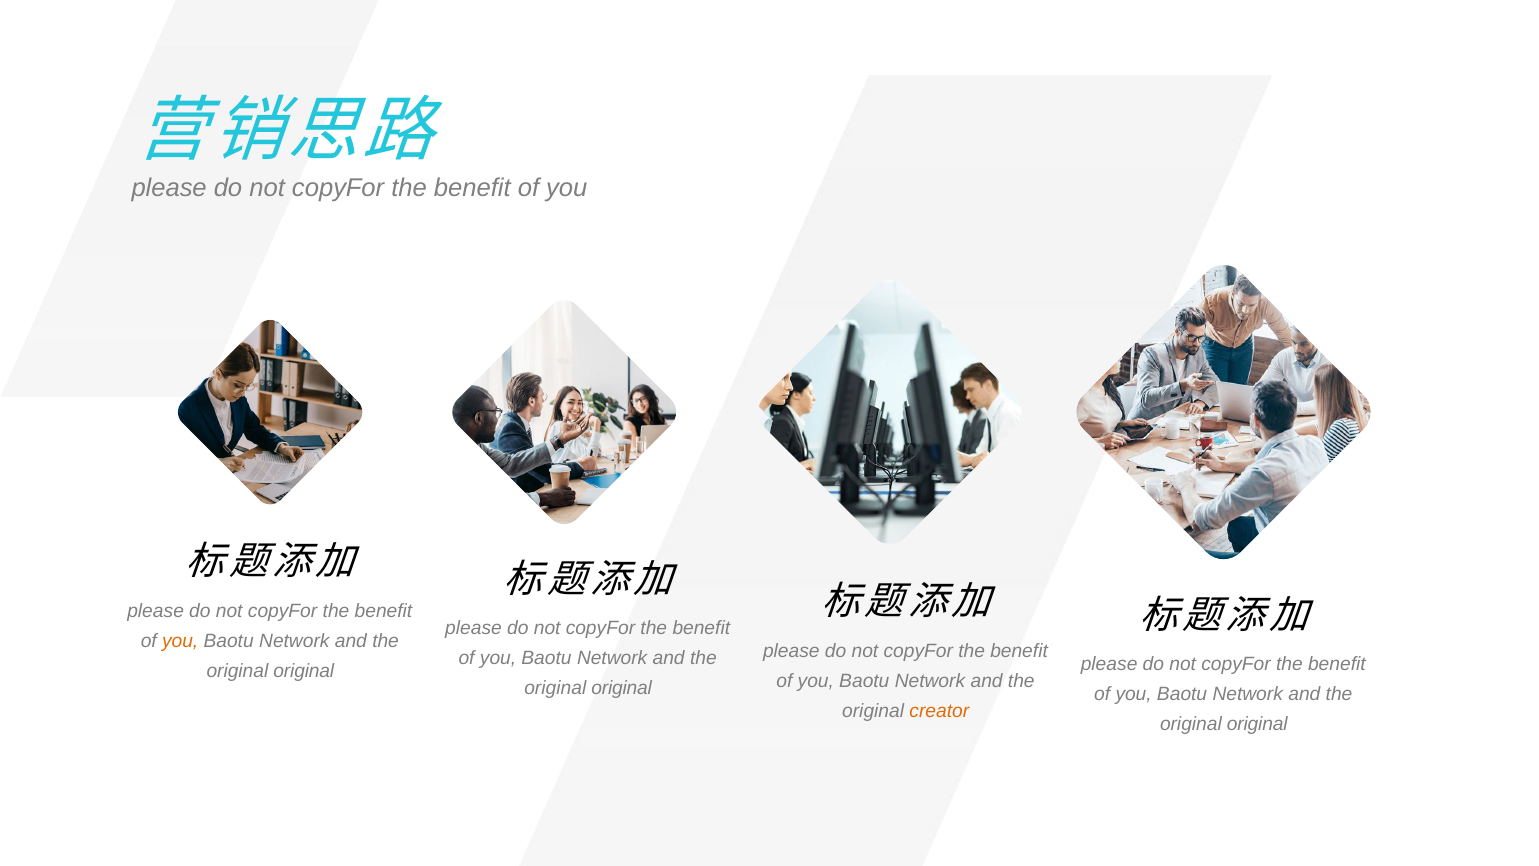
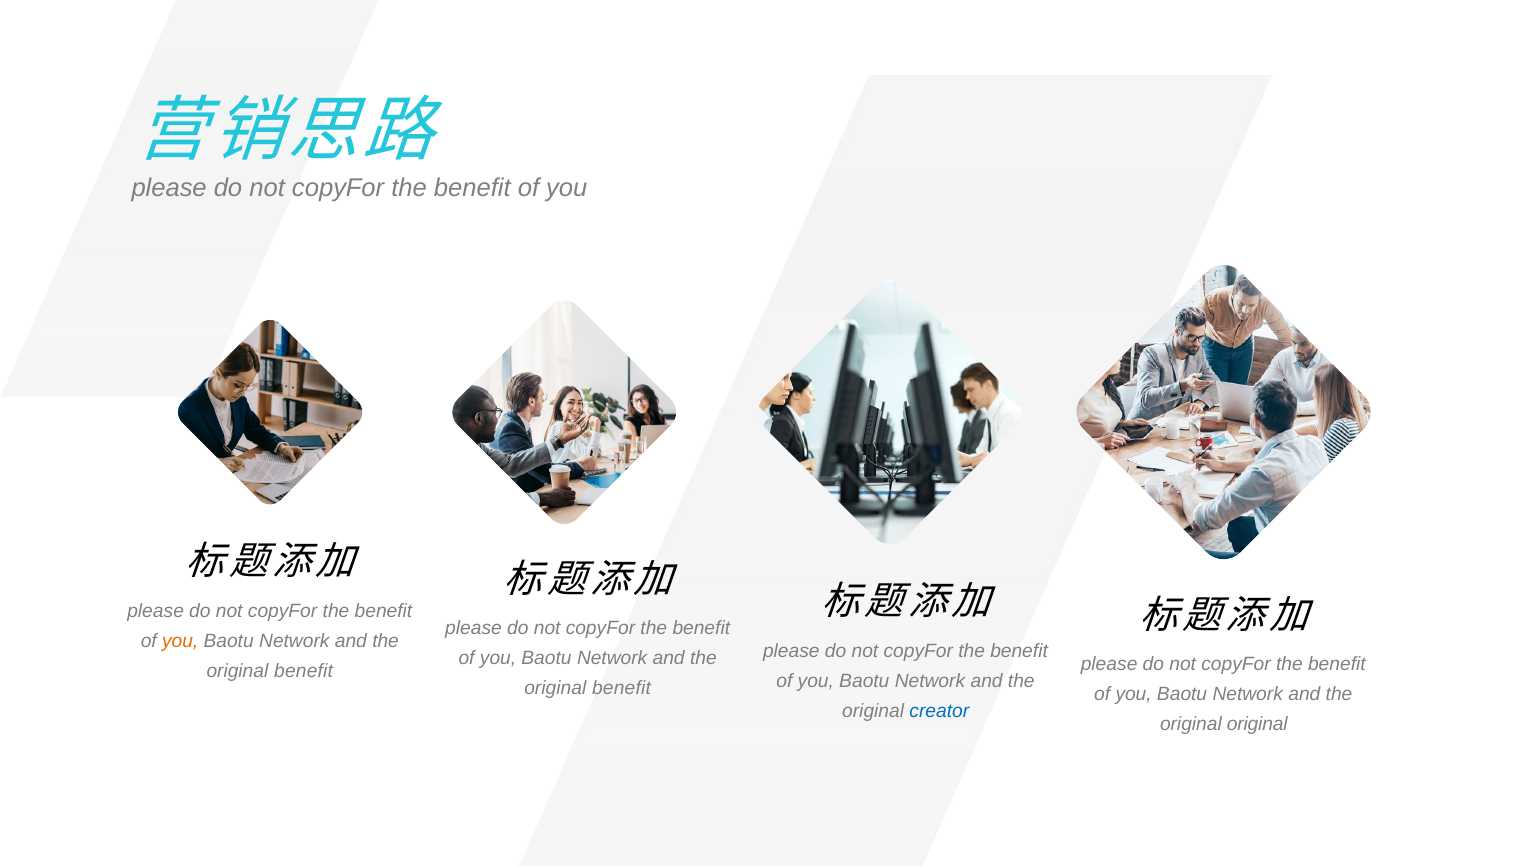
original: original -> benefit (304, 671)
original: original -> benefit (621, 688)
creator colour: orange -> blue (939, 711)
